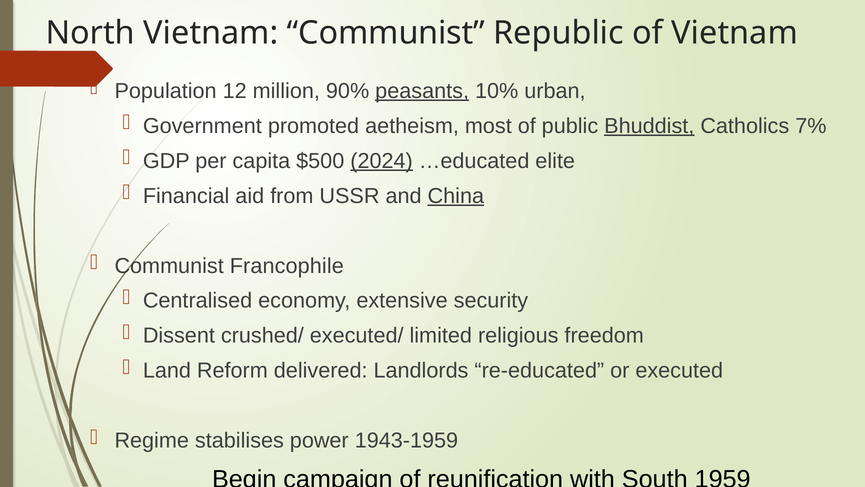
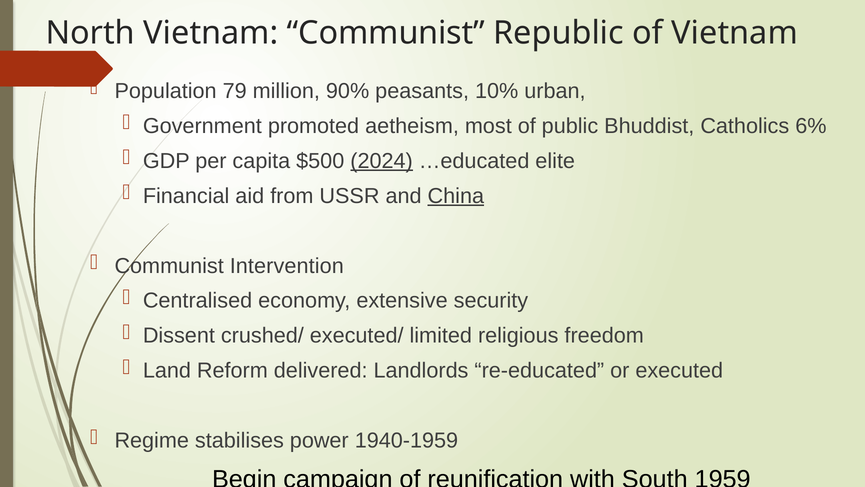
12: 12 -> 79 (235, 91)
peasants underline: present -> none (422, 91)
Bhuddist underline: present -> none (649, 126)
7%: 7% -> 6% (811, 126)
Francophile: Francophile -> Intervention (287, 266)
1943-1959: 1943-1959 -> 1940-1959 (406, 440)
